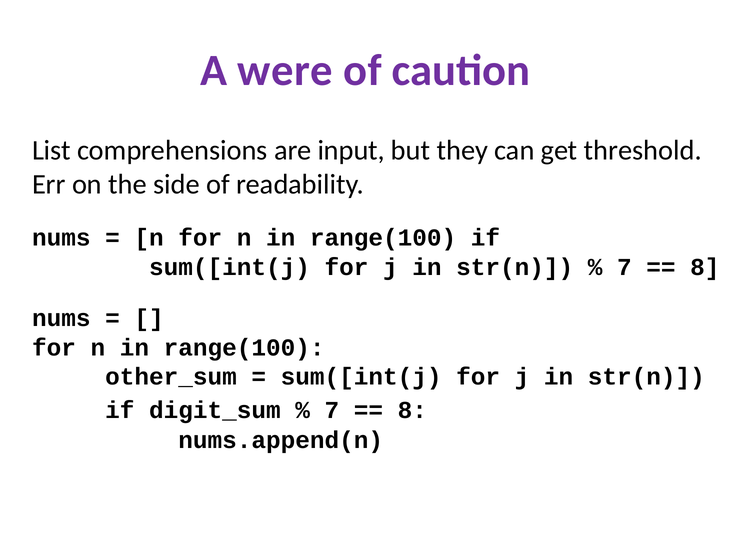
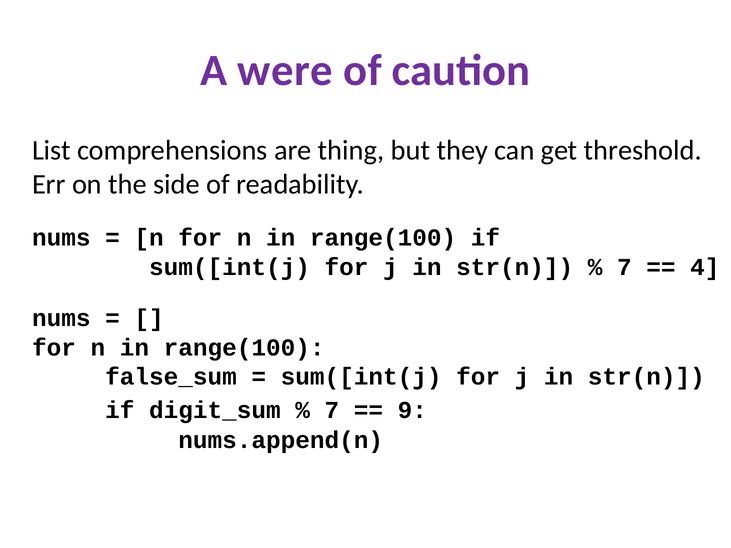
input: input -> thing (351, 151)
8: 8 -> 4 (705, 267)
other_sum: other_sum -> false_sum (171, 377)
8: 8 -> 9 (412, 410)
